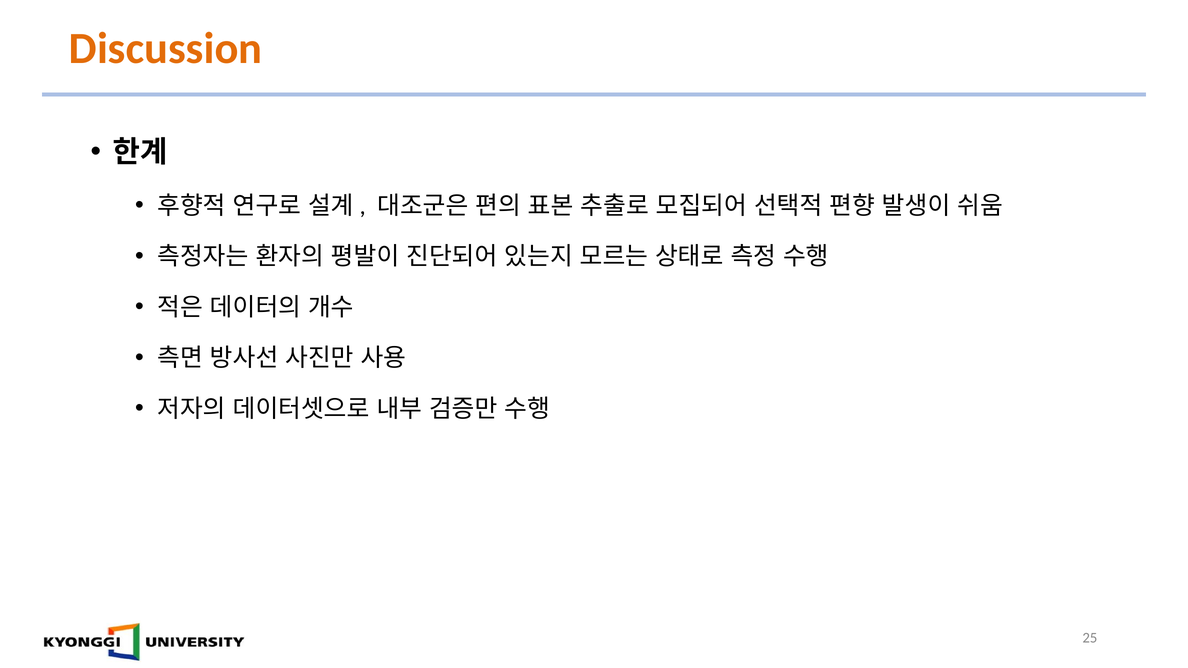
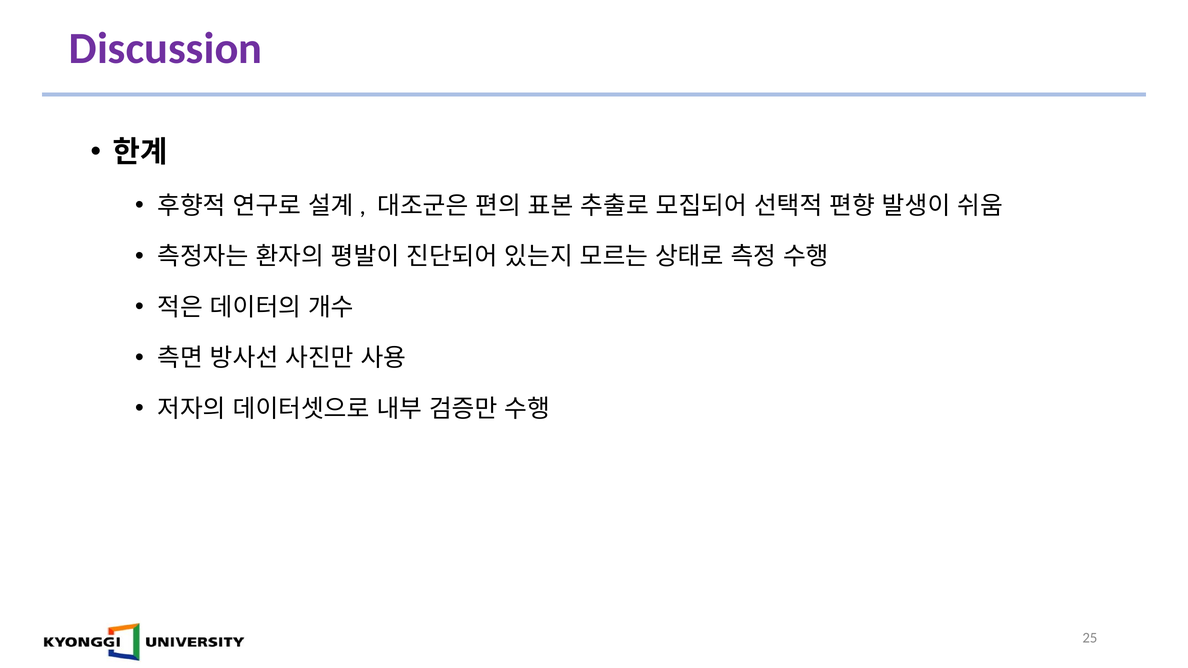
Discussion colour: orange -> purple (166, 49)
